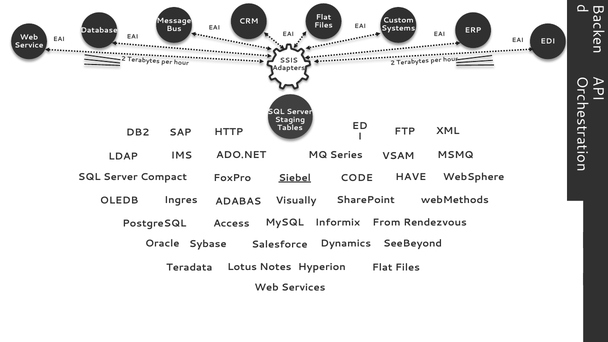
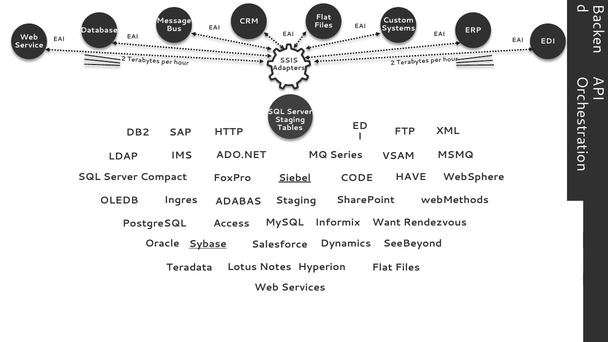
Visually: Visually -> Staging (296, 201)
From: From -> Want (387, 223)
Sybase underline: none -> present (208, 244)
